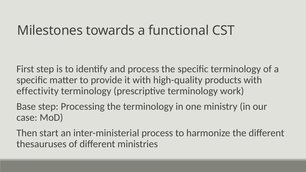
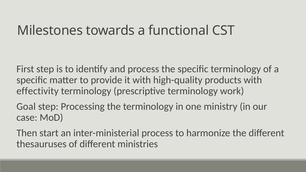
Base: Base -> Goal (26, 107)
